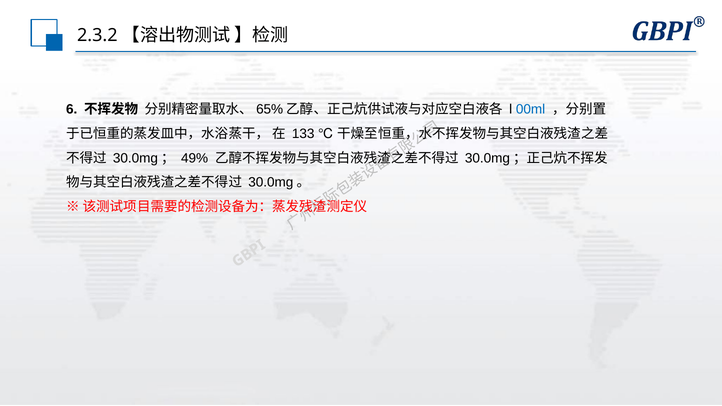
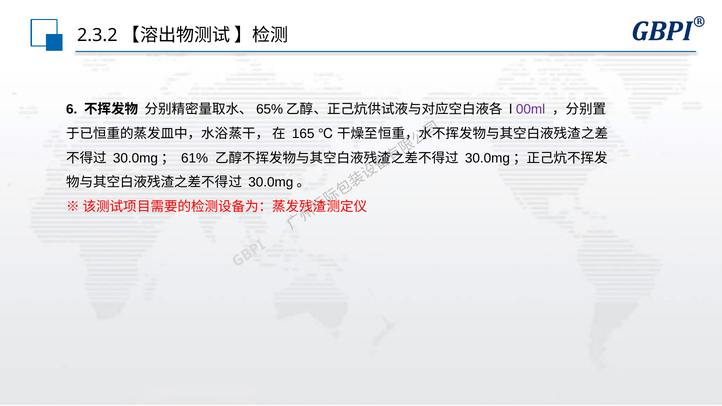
00ml colour: blue -> purple (531, 109)
133: 133 -> 165 (303, 134)
49%: 49% -> 61% (195, 158)
